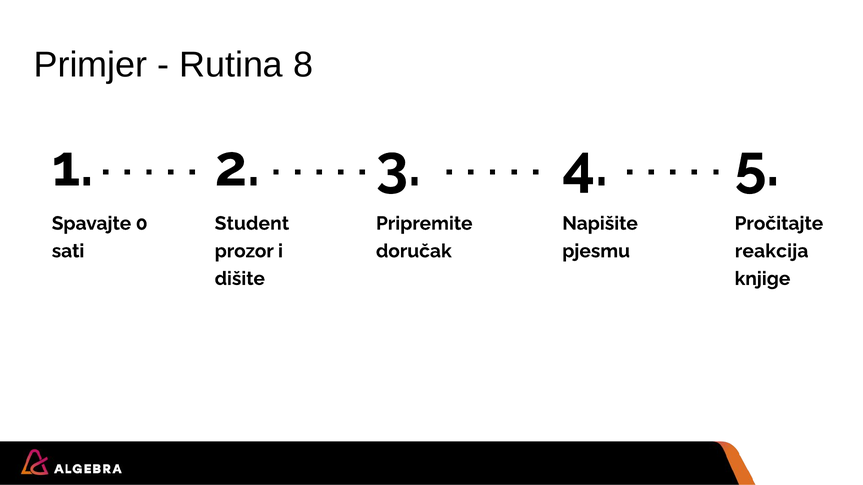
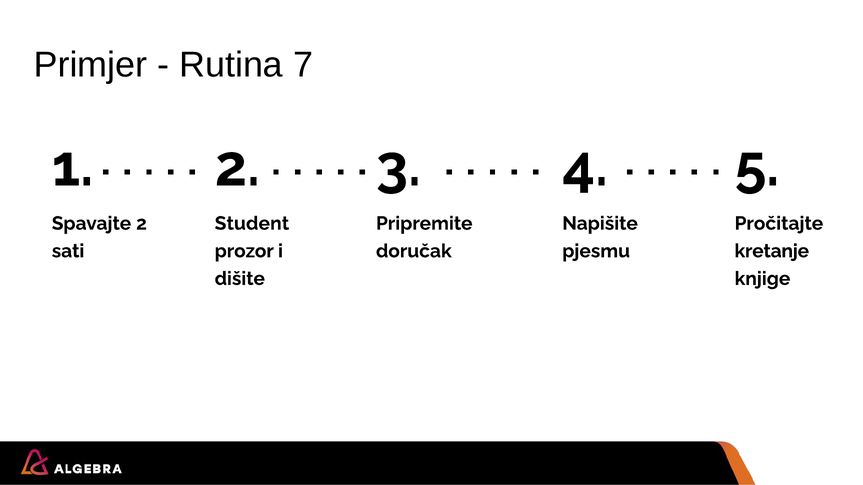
8: 8 -> 7 (303, 65)
Spavajte 0: 0 -> 2 (141, 224)
reakcija: reakcija -> kretanje (772, 251)
